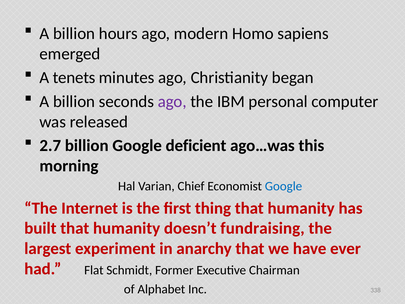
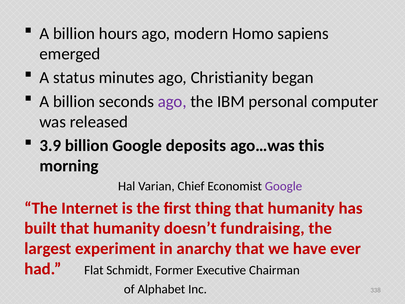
tenets: tenets -> status (74, 78)
2.7: 2.7 -> 3.9 (50, 146)
deficient: deficient -> deposits (196, 146)
Google colour: blue -> purple (284, 186)
